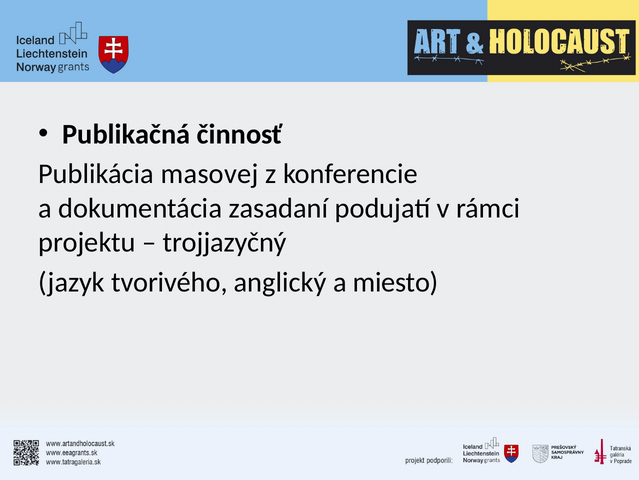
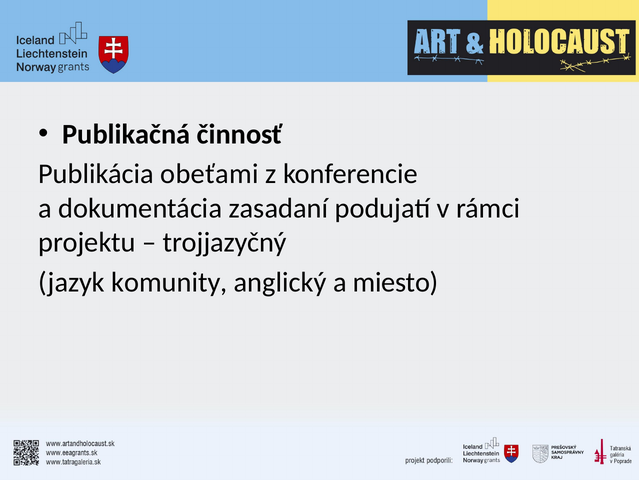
masovej: masovej -> obeťami (210, 174)
tvorivého: tvorivého -> komunity (169, 282)
